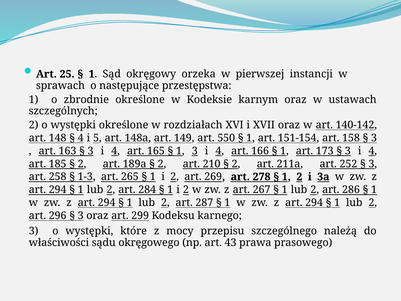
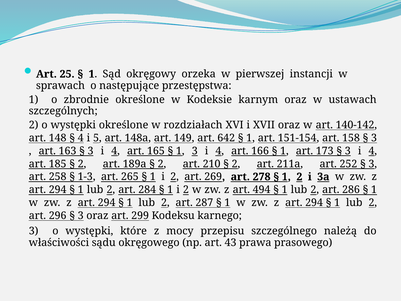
550: 550 -> 642 (226, 138)
267: 267 -> 494 (262, 190)
